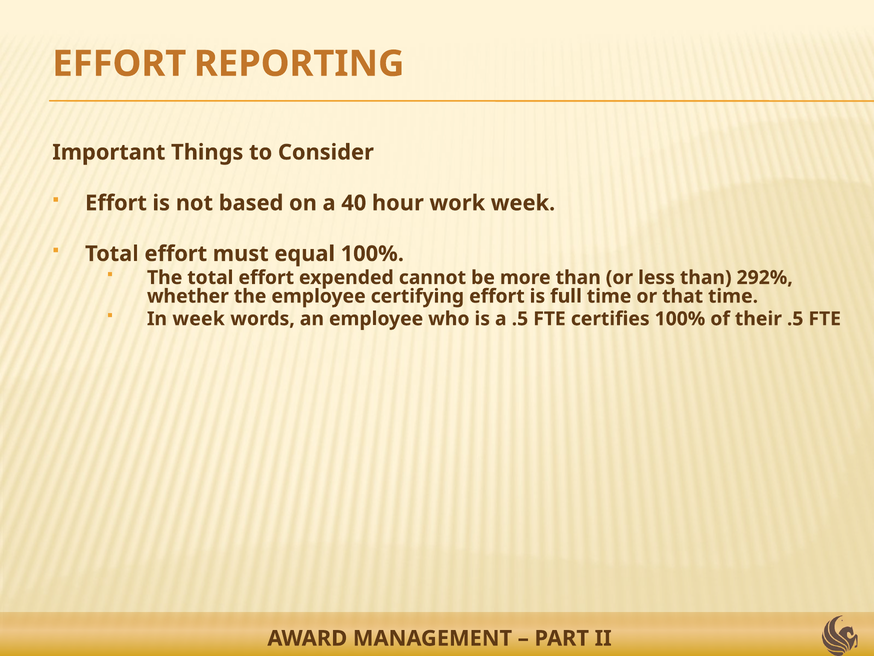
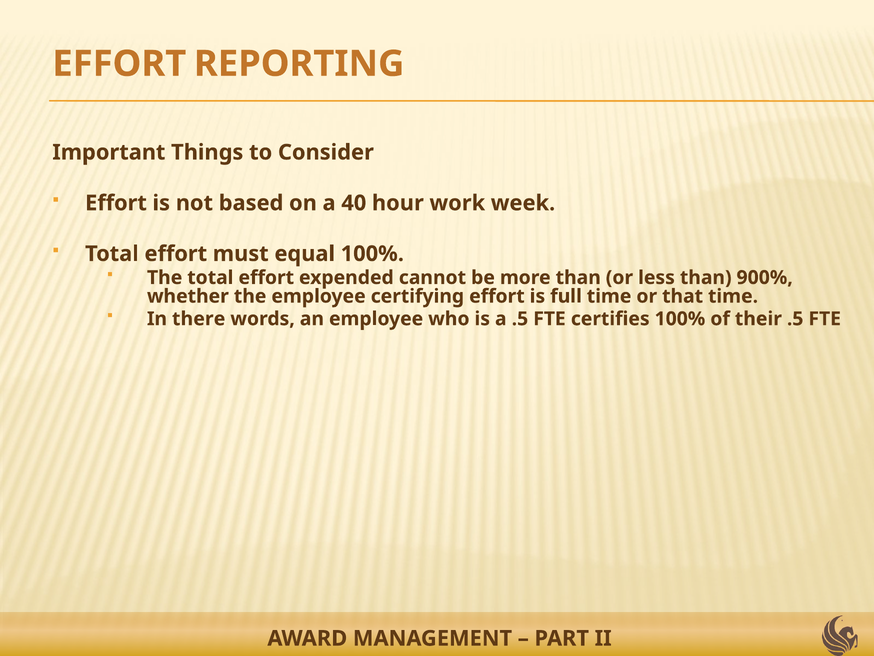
292%: 292% -> 900% (765, 277)
In week: week -> there (199, 319)
